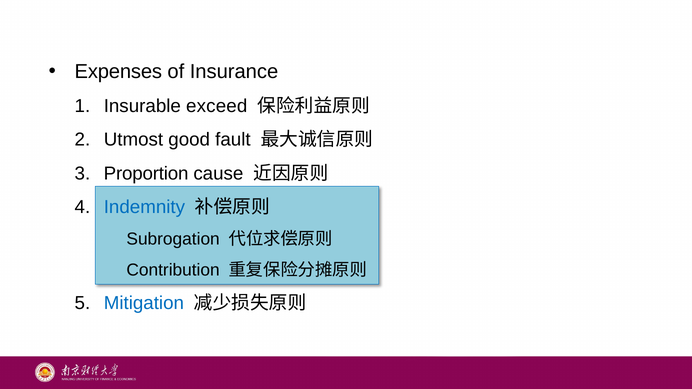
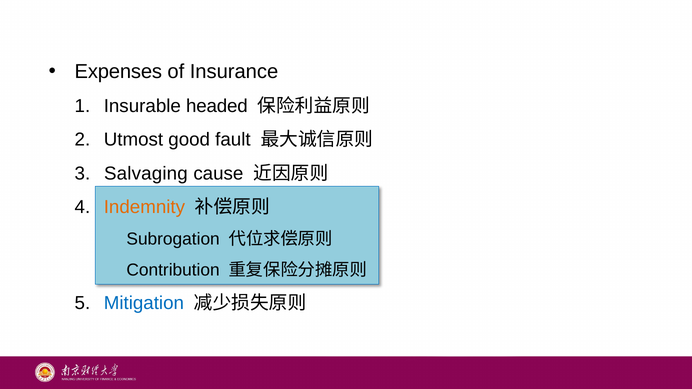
exceed: exceed -> headed (217, 106)
Proportion: Proportion -> Salvaging (146, 174)
Indemnity colour: blue -> orange (144, 207)
